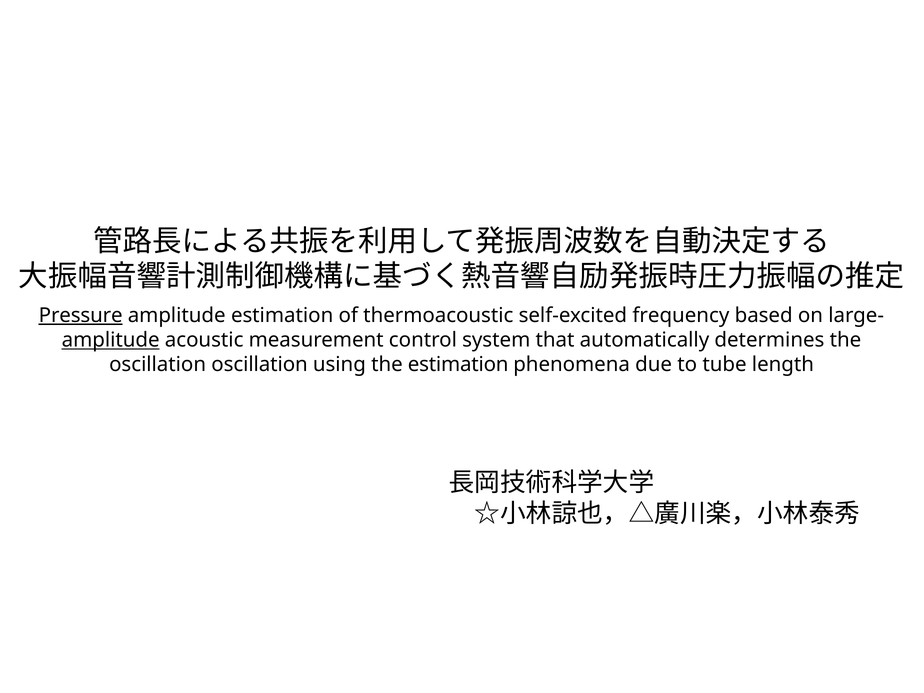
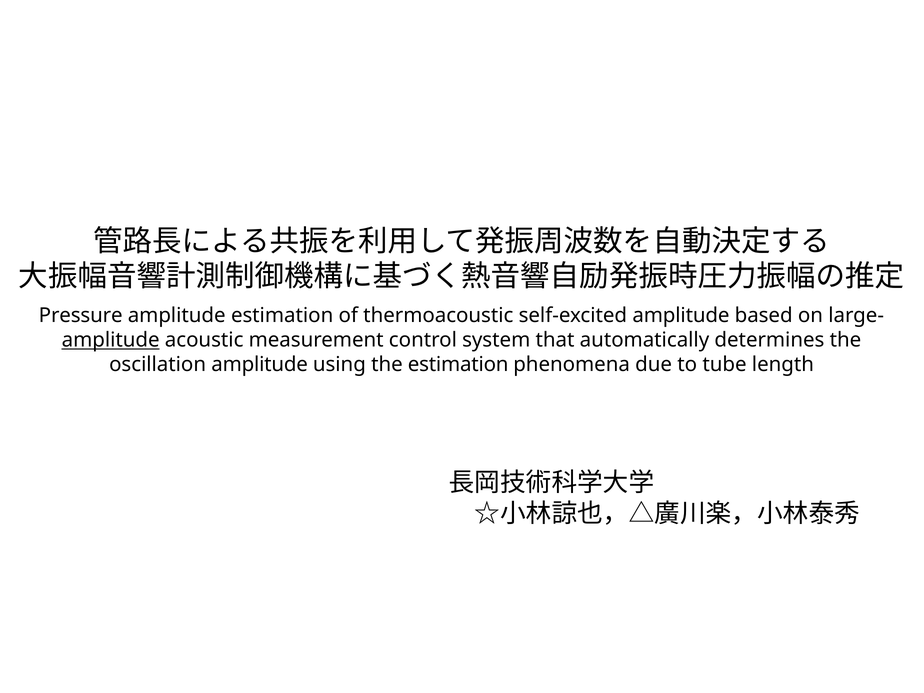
Pressure underline: present -> none (81, 315)
self-excited frequency: frequency -> amplitude (681, 315)
oscillation oscillation: oscillation -> amplitude (260, 365)
